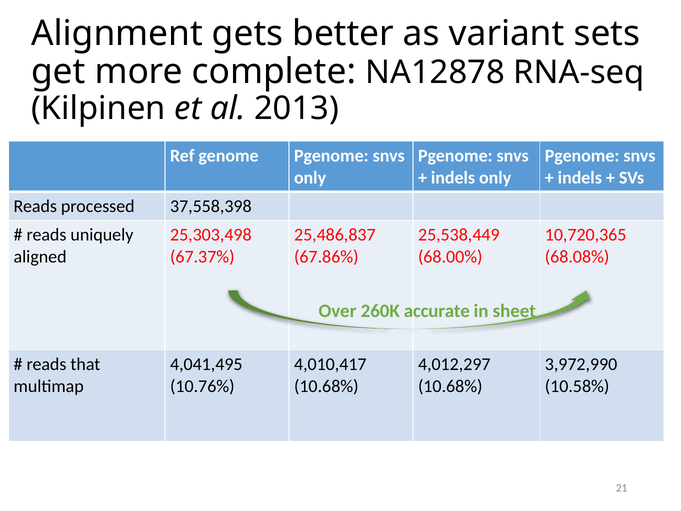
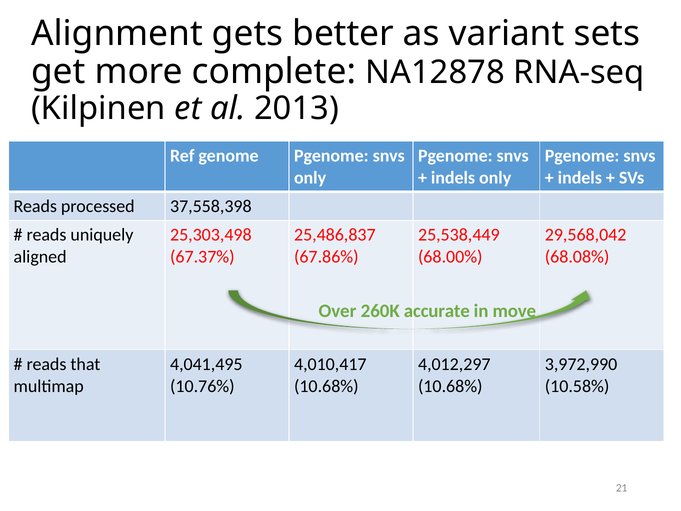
10,720,365: 10,720,365 -> 29,568,042 (586, 235)
sheet: sheet -> move (514, 311)
